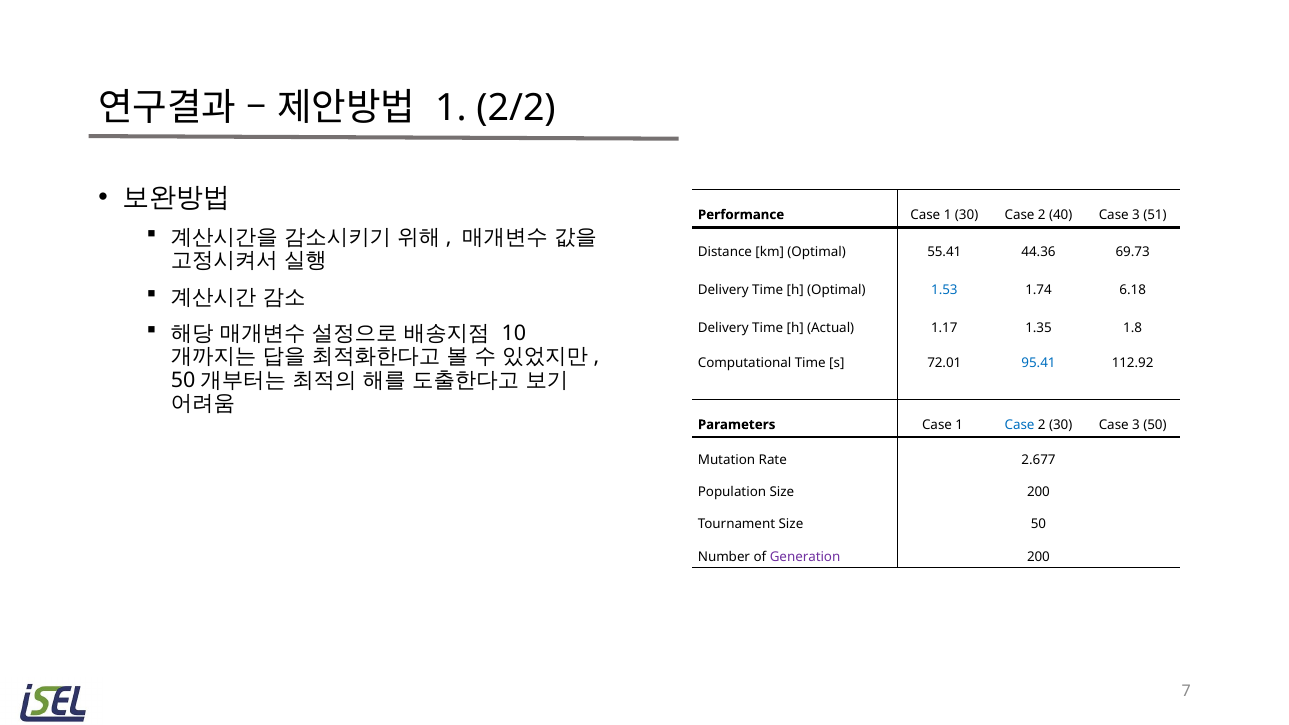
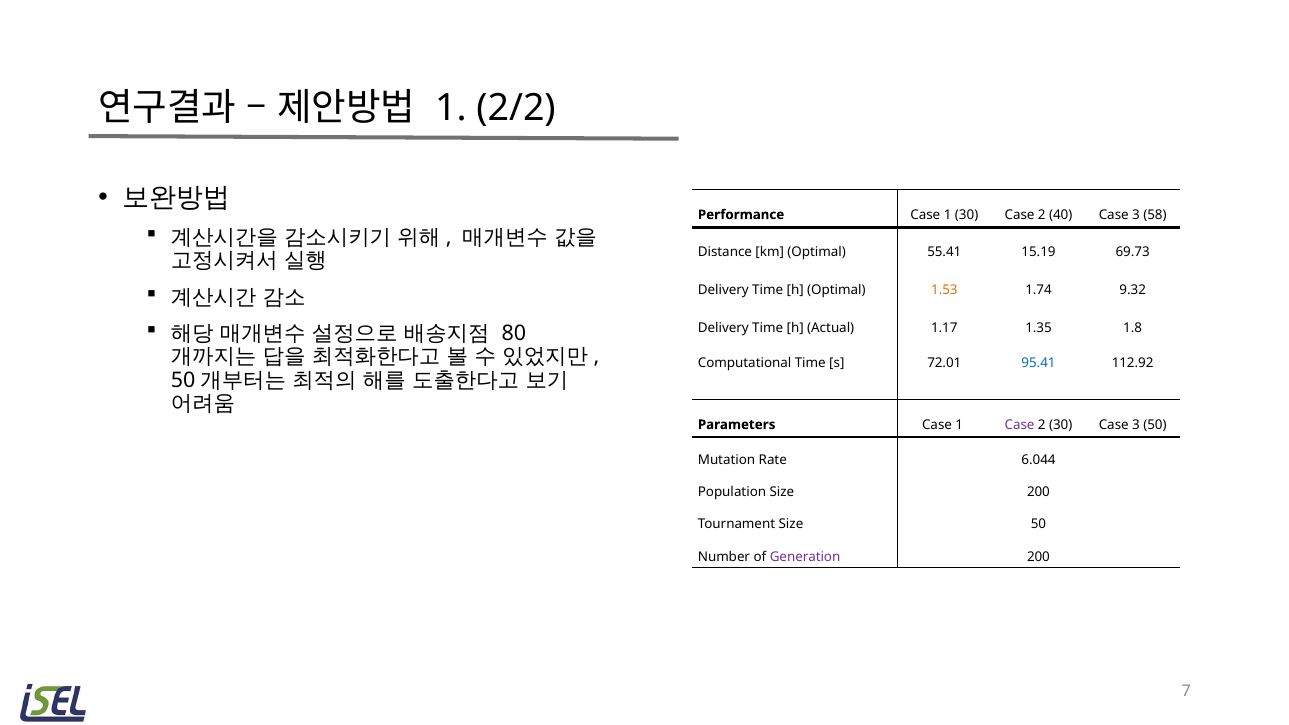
51: 51 -> 58 (1155, 215)
44.36: 44.36 -> 15.19 (1039, 253)
1.53 colour: blue -> orange (944, 290)
6.18: 6.18 -> 9.32 (1133, 290)
10: 10 -> 80 (514, 334)
Case colour: blue -> purple (1020, 425)
2.677: 2.677 -> 6.044 (1039, 460)
